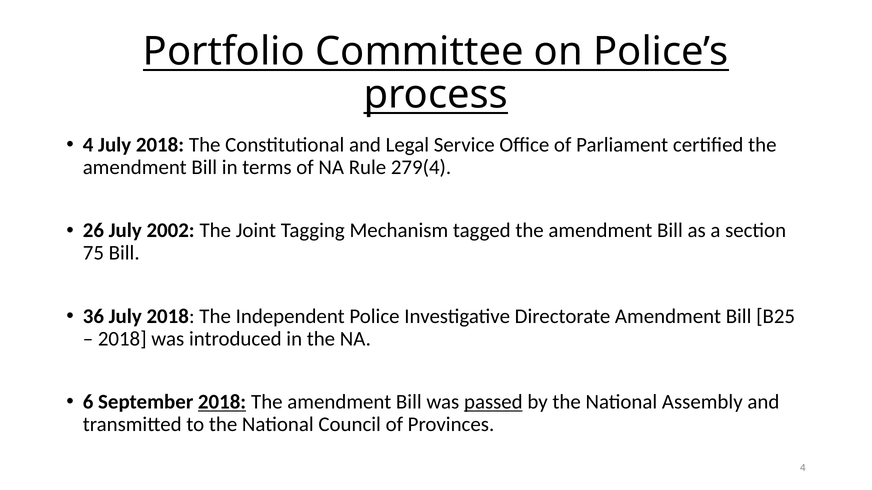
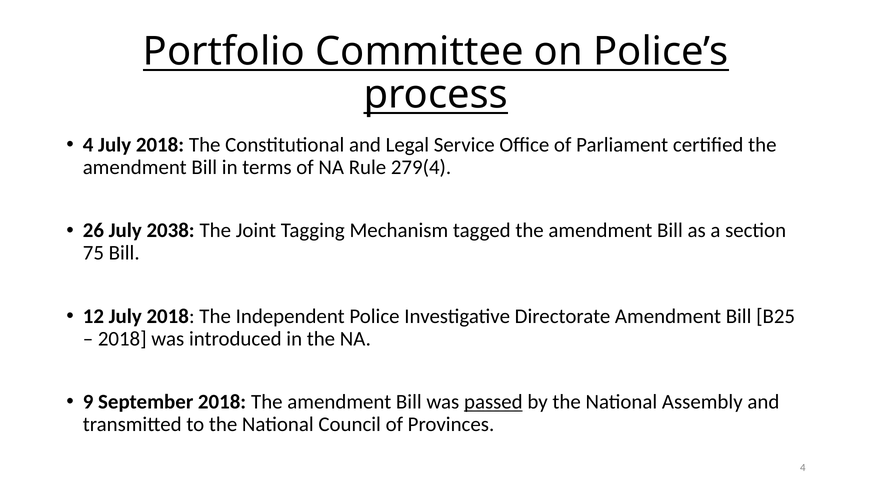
2002: 2002 -> 2038 (171, 231)
36: 36 -> 12 (93, 317)
6: 6 -> 9 (88, 402)
2018 underline: present -> none (222, 402)
